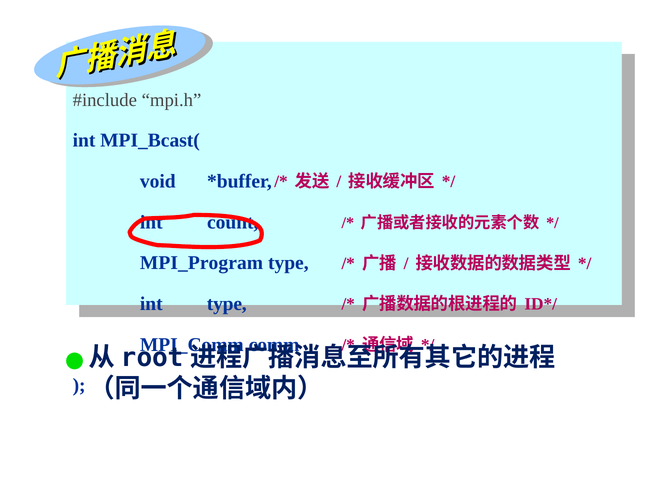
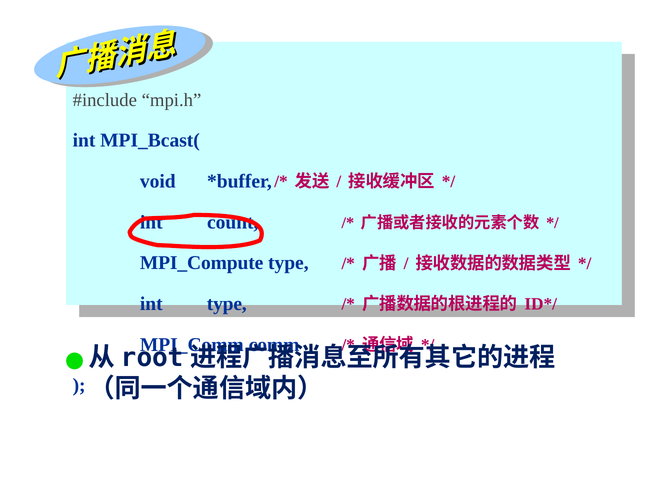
MPI_Program: MPI_Program -> MPI_Compute (202, 263)
